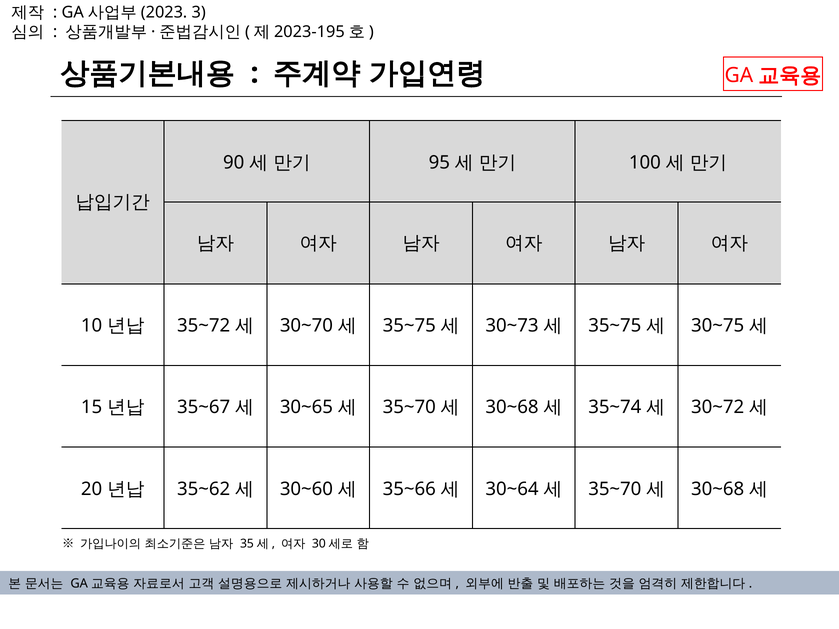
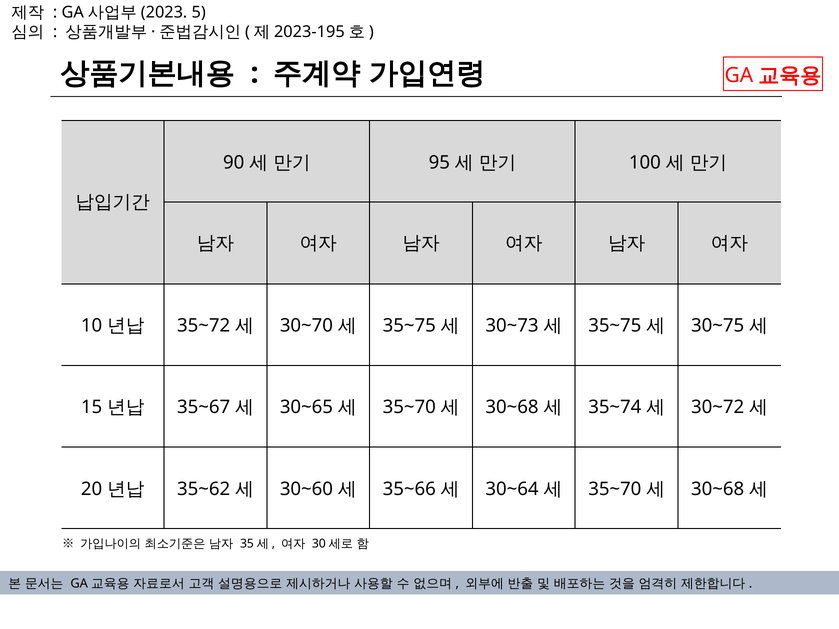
3: 3 -> 5 (199, 13)
